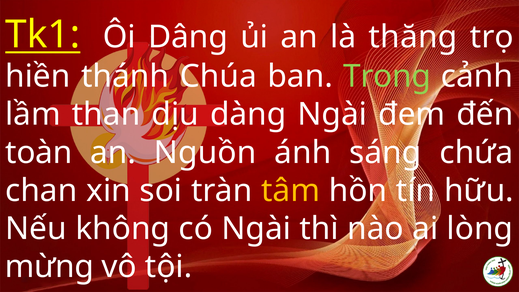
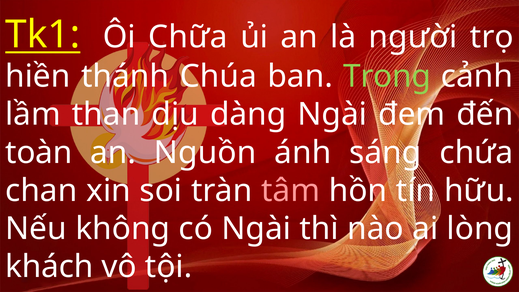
Dâng: Dâng -> Chữa (188, 37)
thăng: thăng -> người (413, 37)
tâm colour: yellow -> pink (291, 191)
mừng: mừng -> khách (49, 267)
